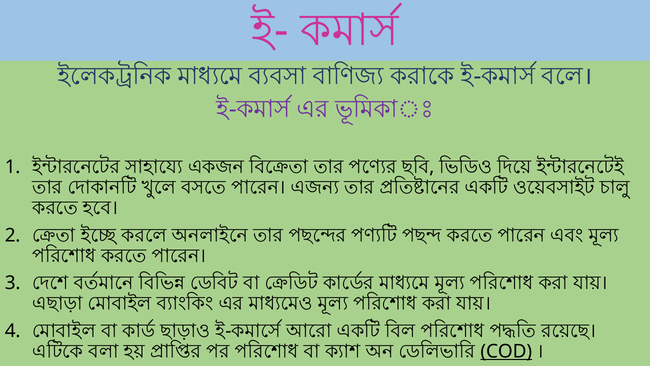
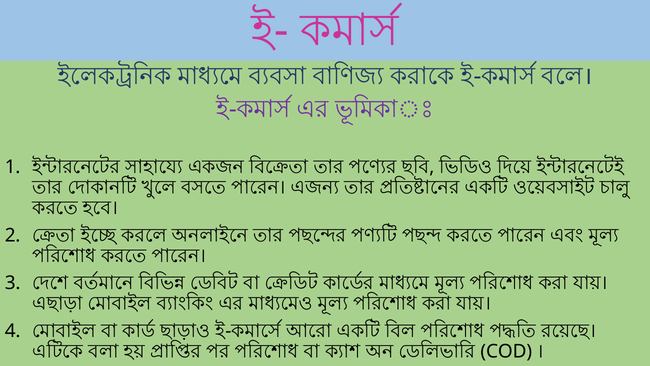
COD underline: present -> none (506, 351)
